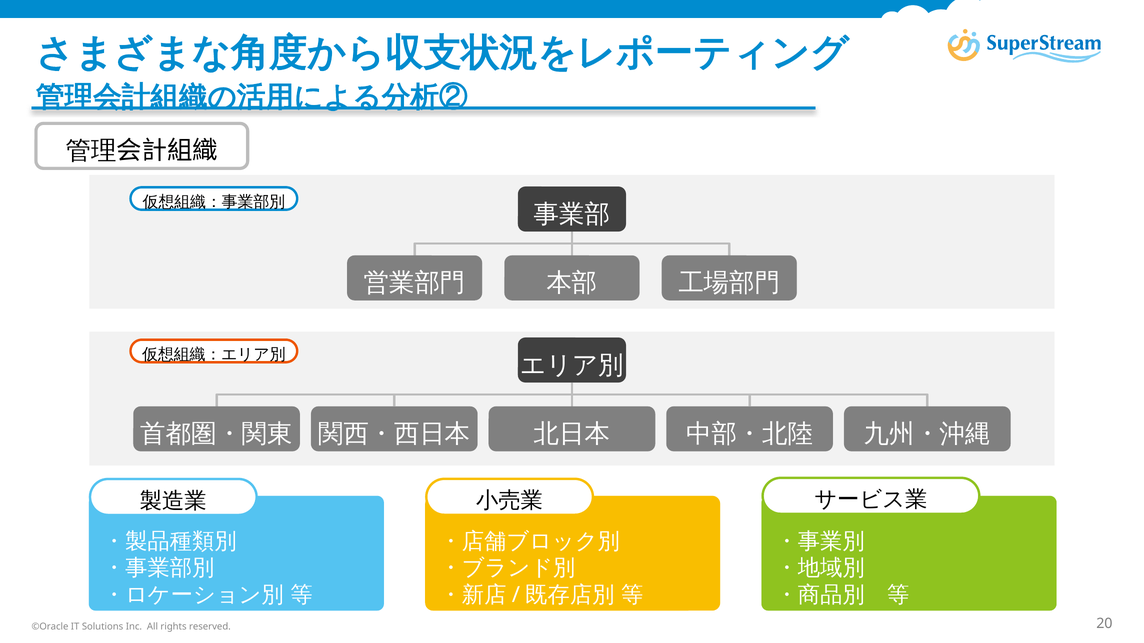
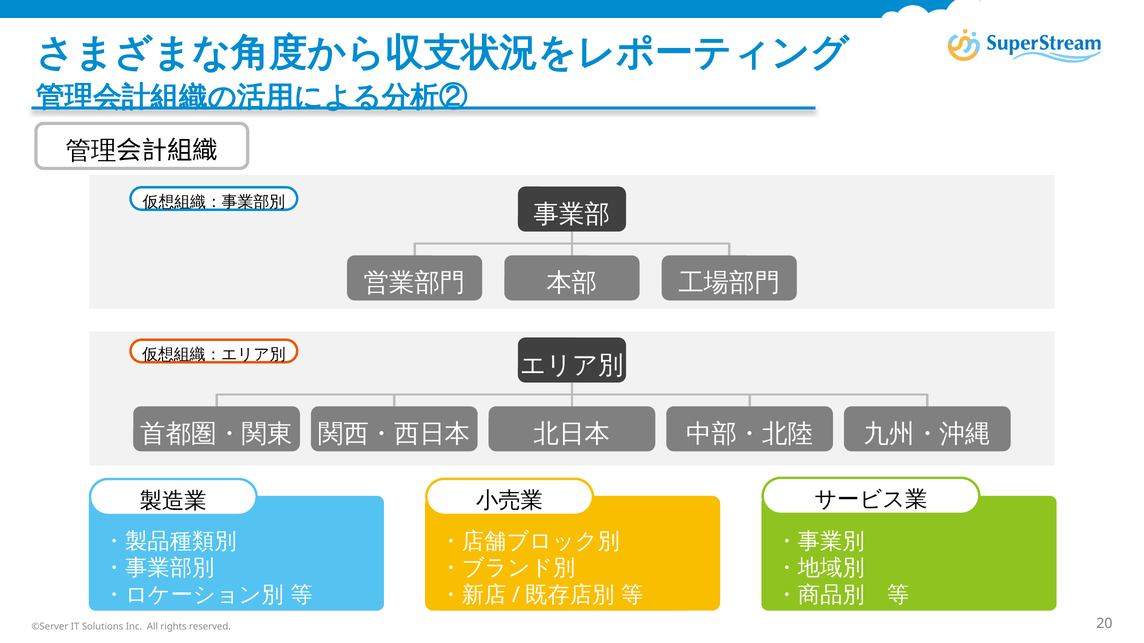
©Oracle: ©Oracle -> ©Server (50, 627)
